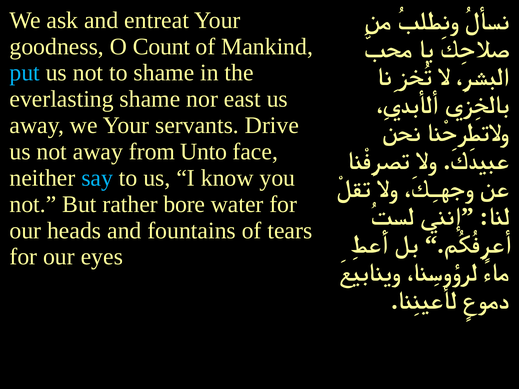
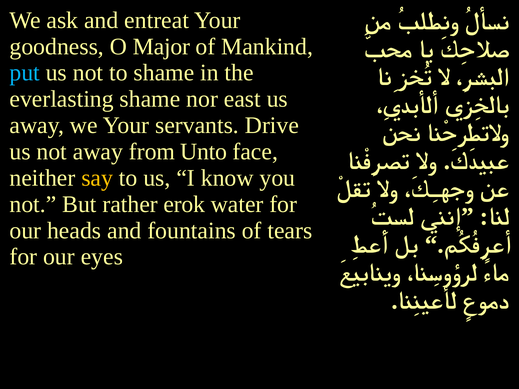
Count: Count -> Major (161, 47)
say colour: light blue -> yellow (97, 178)
bore: bore -> erok (184, 204)
